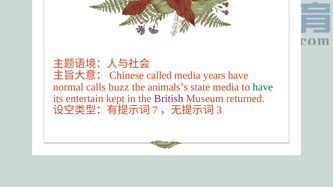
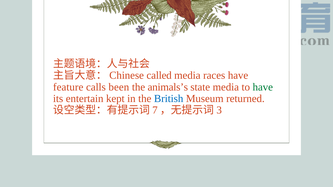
years: years -> races (214, 76)
normal: normal -> feature (68, 87)
buzz: buzz -> been (119, 87)
British colour: purple -> blue (169, 99)
